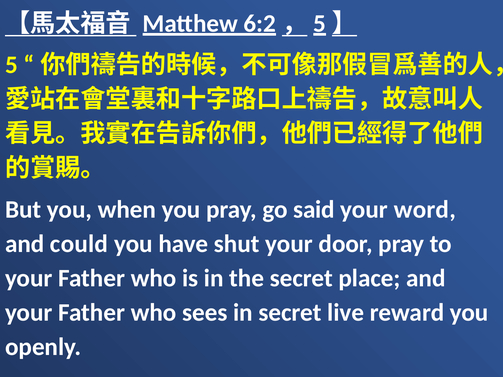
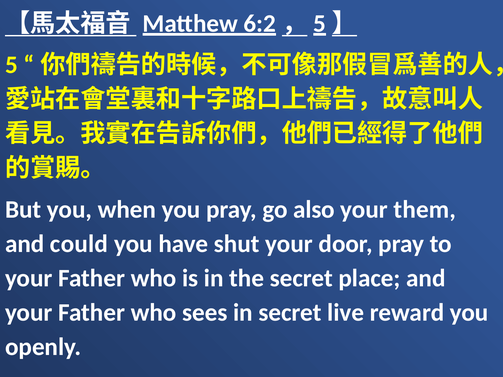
said: said -> also (314, 210)
word: word -> them (425, 210)
